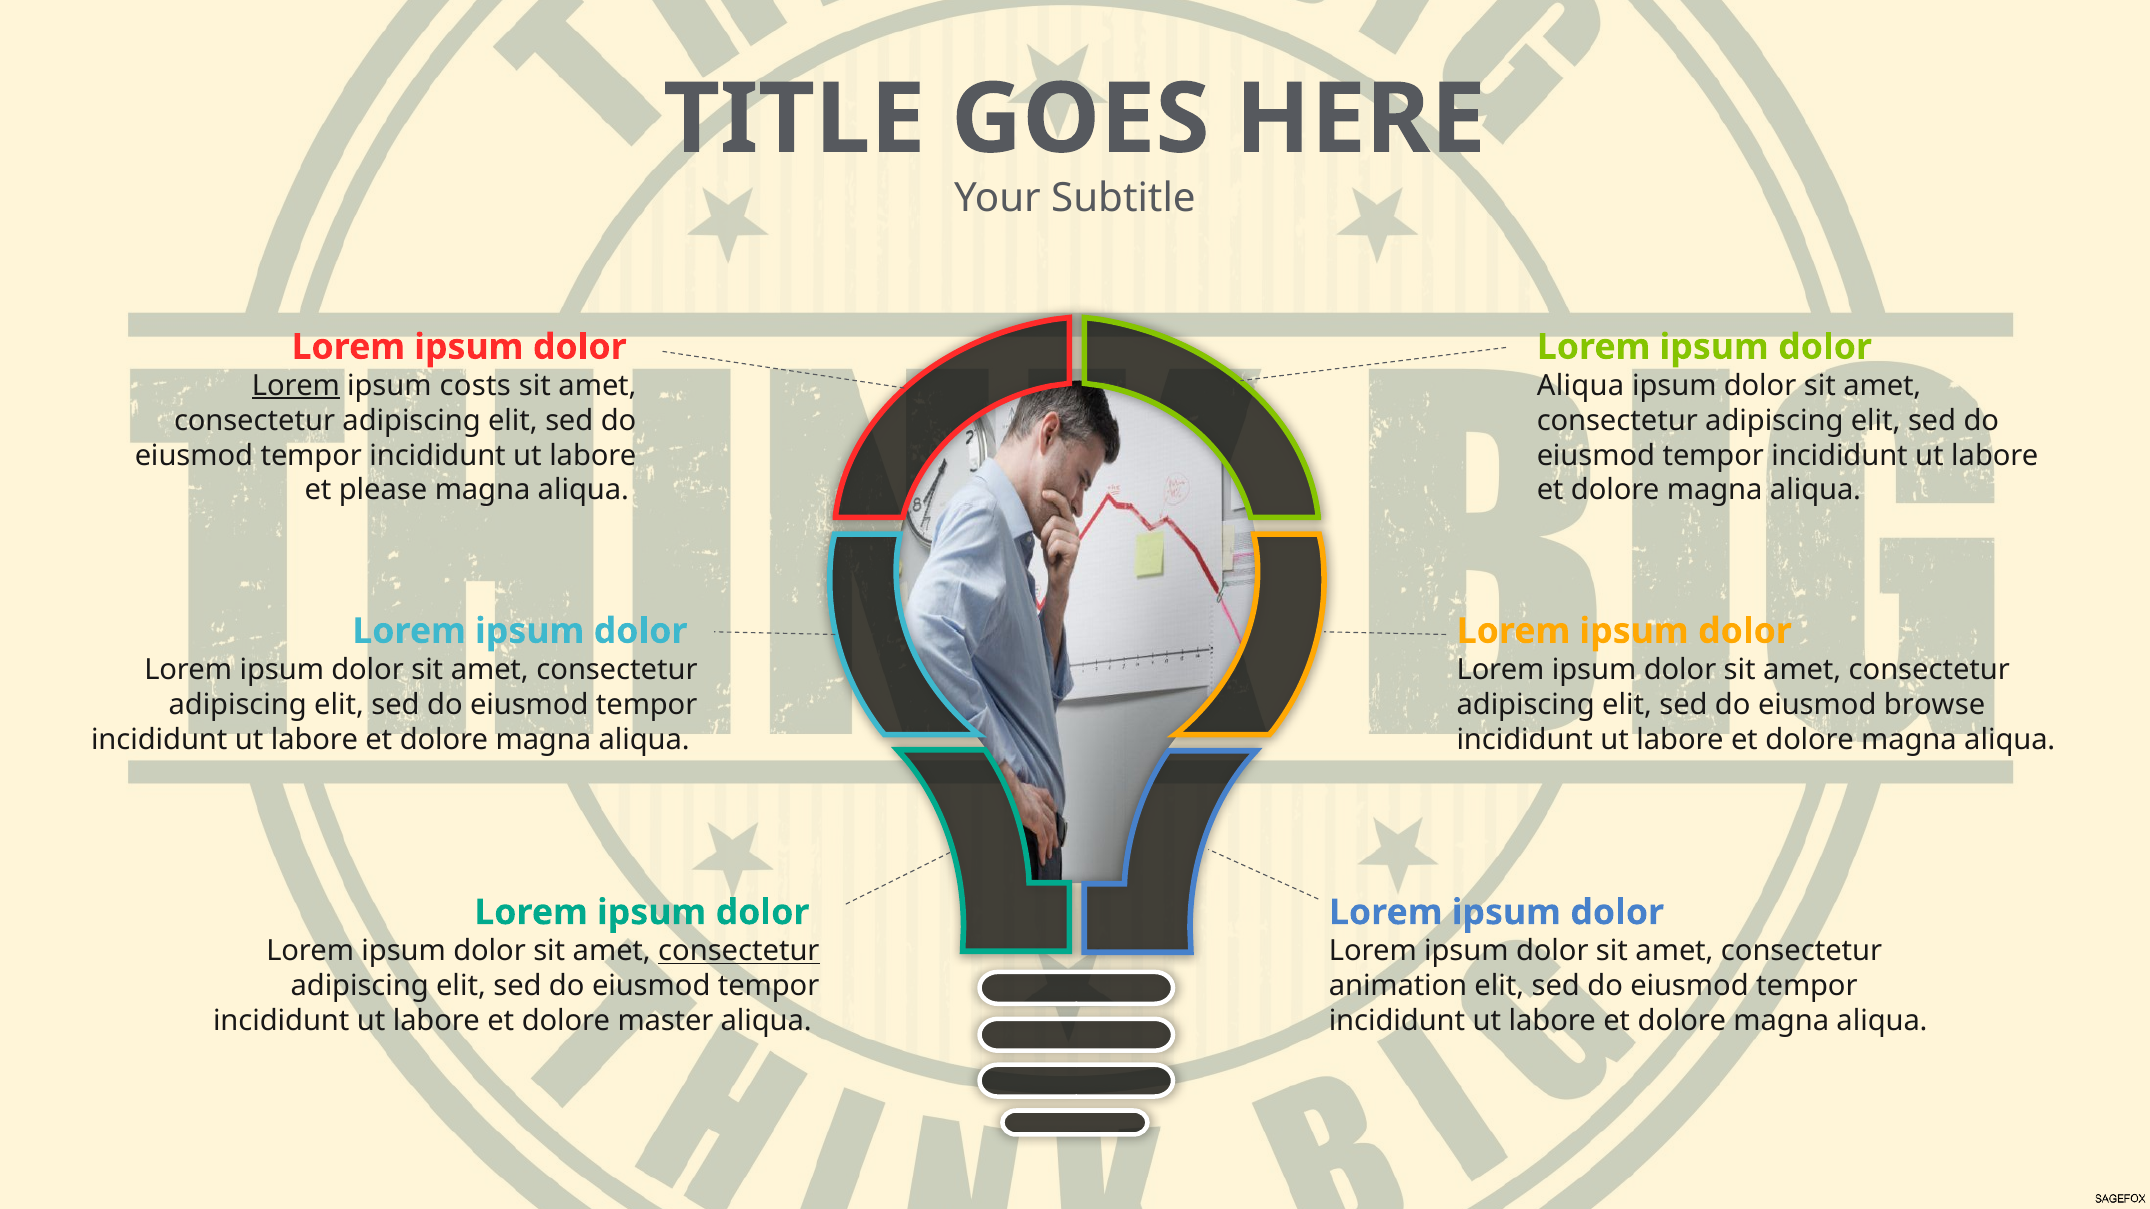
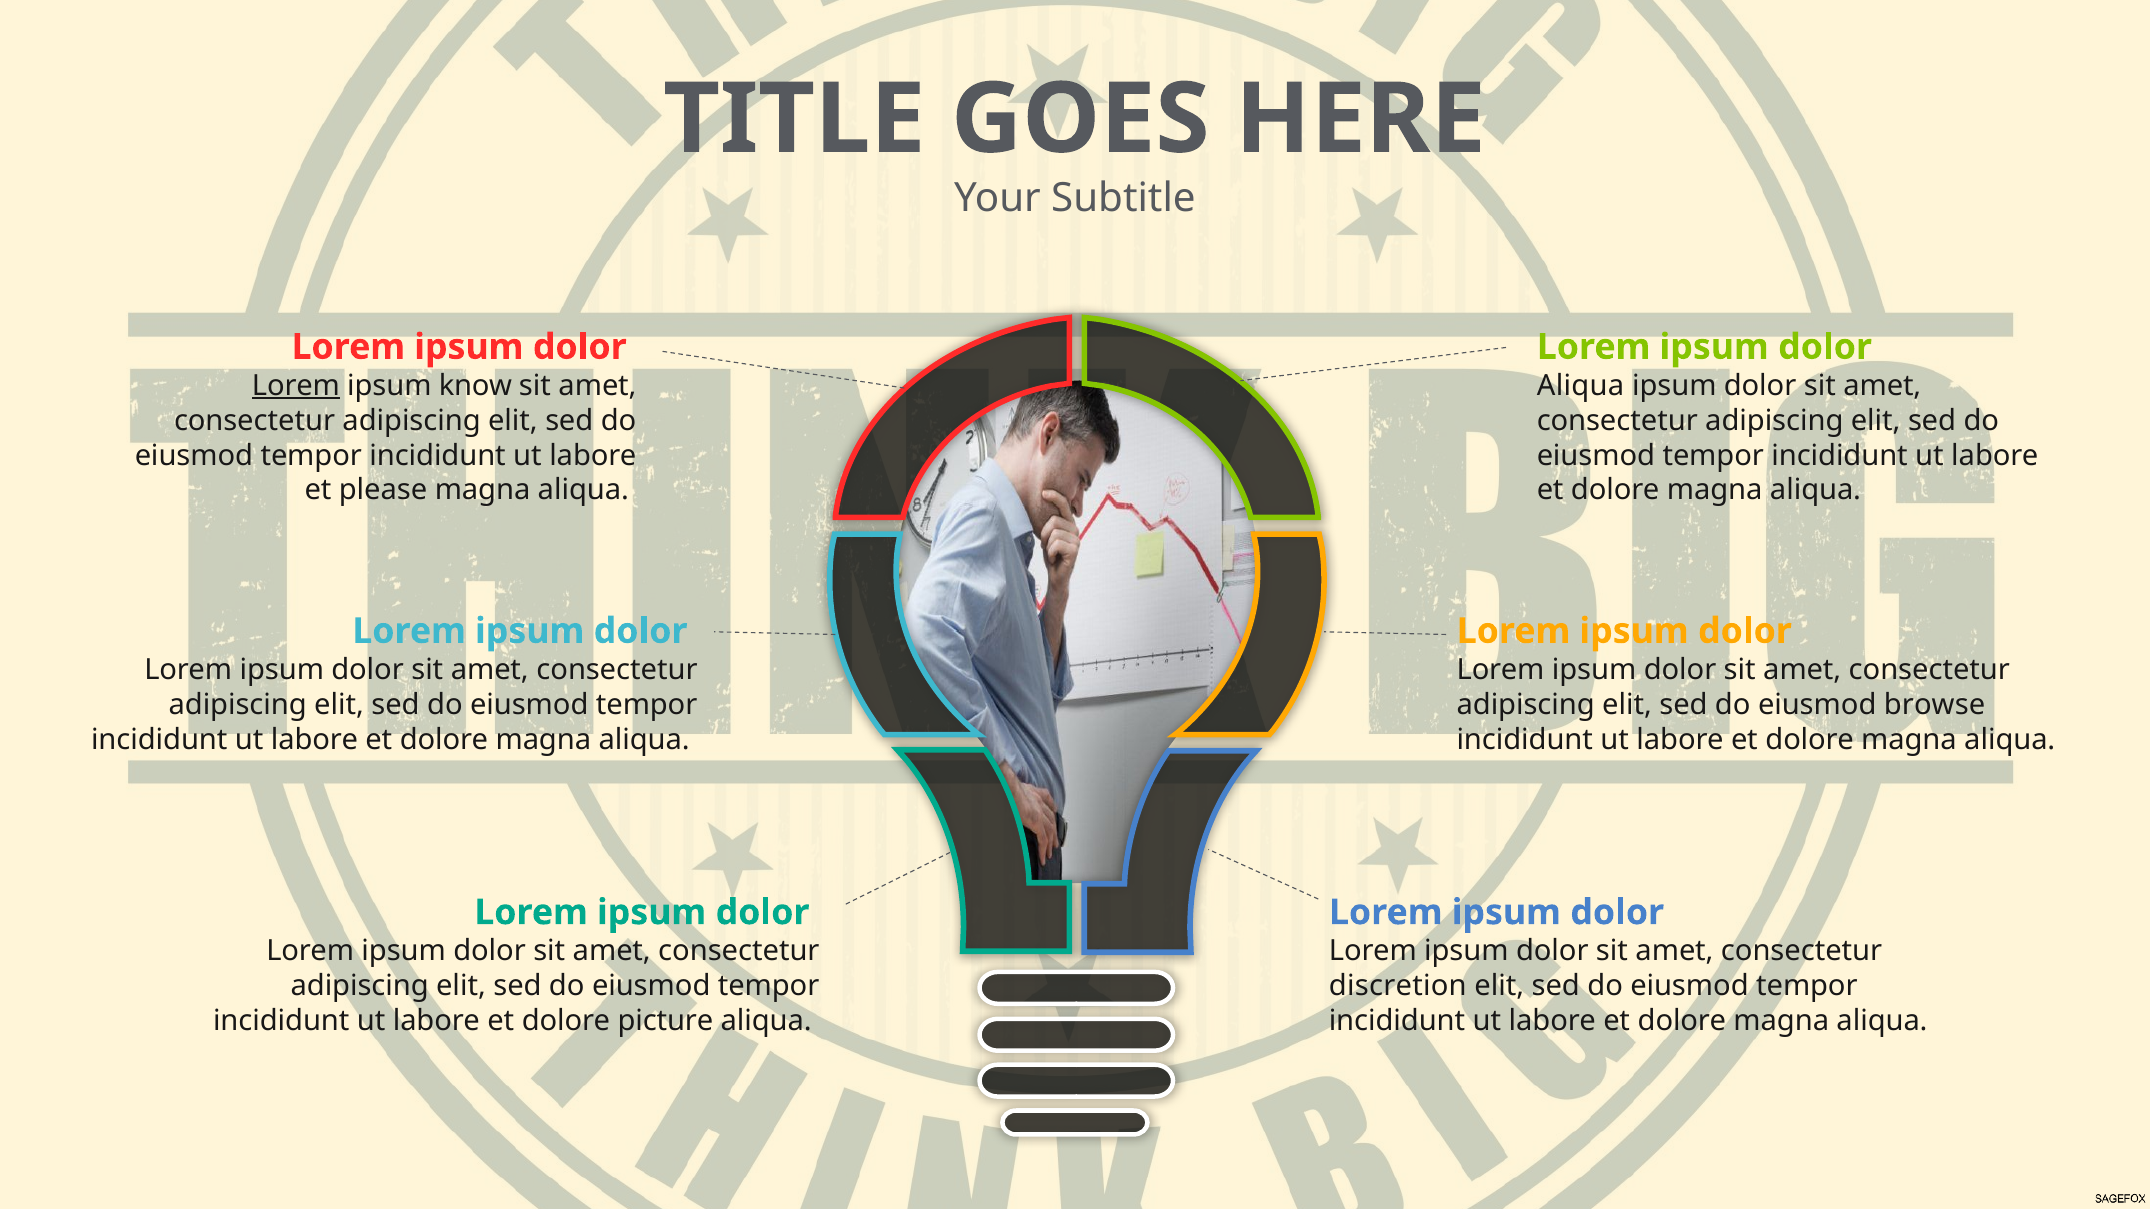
costs: costs -> know (476, 386)
consectetur underline: present -> none (739, 951)
animation: animation -> discretion (1398, 986)
master: master -> picture (665, 1021)
